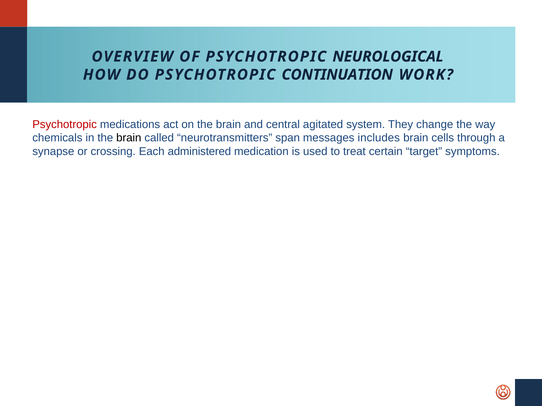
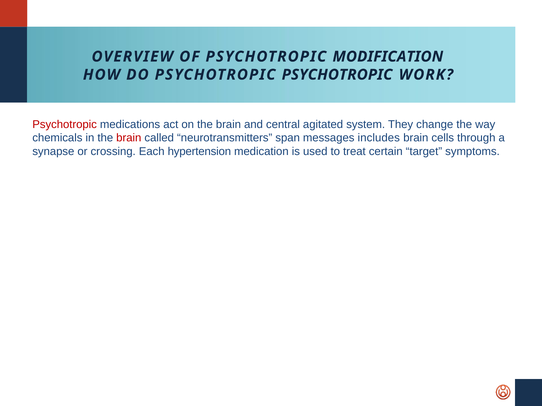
NEUROLOGICAL: NEUROLOGICAL -> MODIFICATION (388, 57)
PSYCHOTROPIC CONTINUATION: CONTINUATION -> PSYCHOTROPIC (337, 75)
brain colour: black -> red (129, 138)
administered: administered -> hypertension (199, 152)
